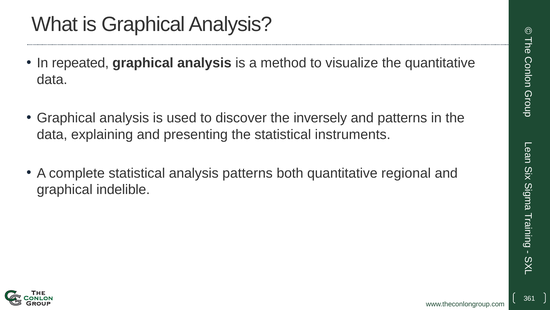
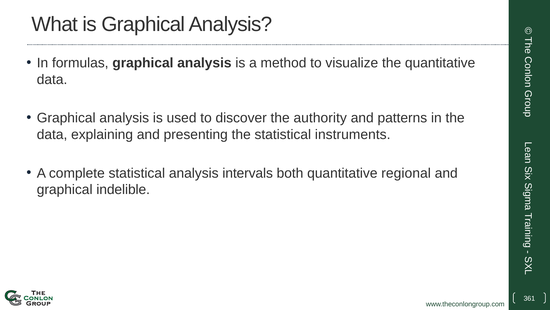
repeated: repeated -> formulas (80, 63)
inversely: inversely -> authority (320, 118)
analysis patterns: patterns -> intervals (248, 173)
